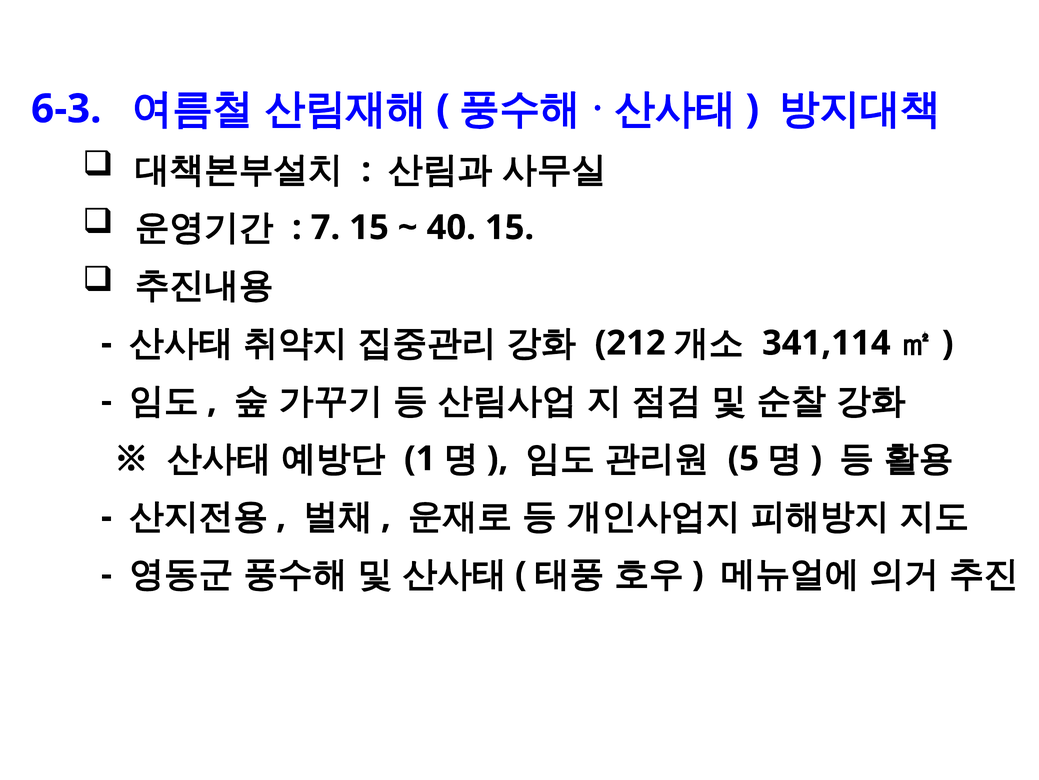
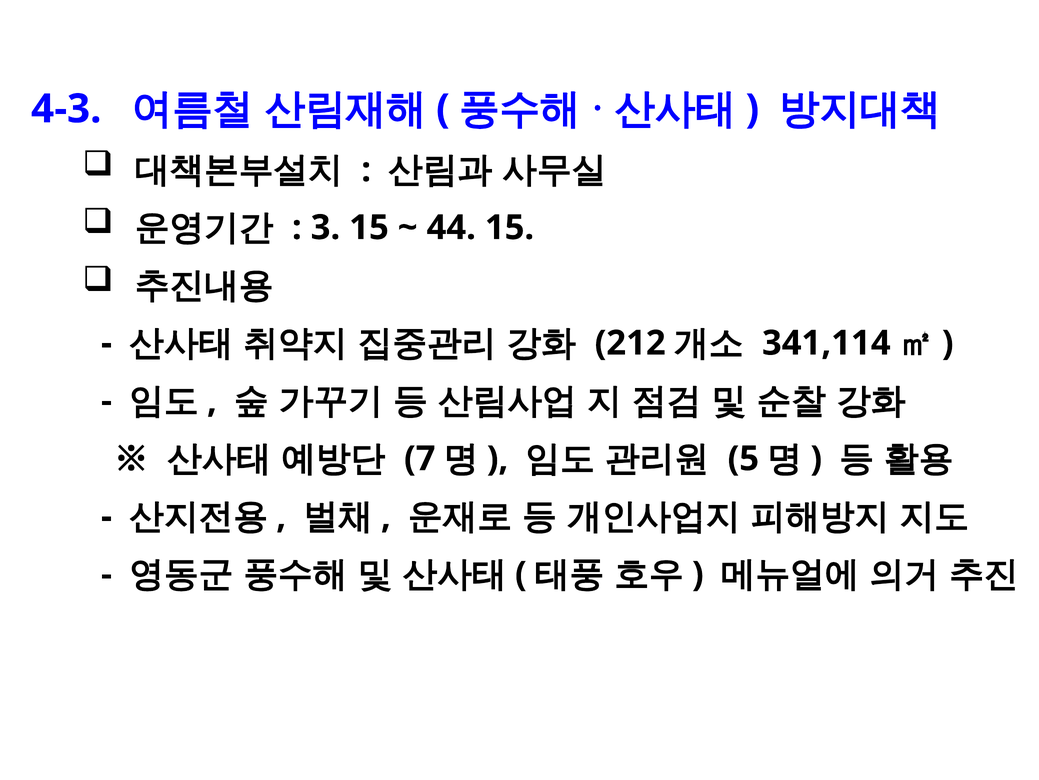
6-3: 6-3 -> 4-3 (66, 109)
7: 7 -> 3 (325, 227)
40: 40 -> 44 (451, 227)
1: 1 -> 7 (420, 458)
